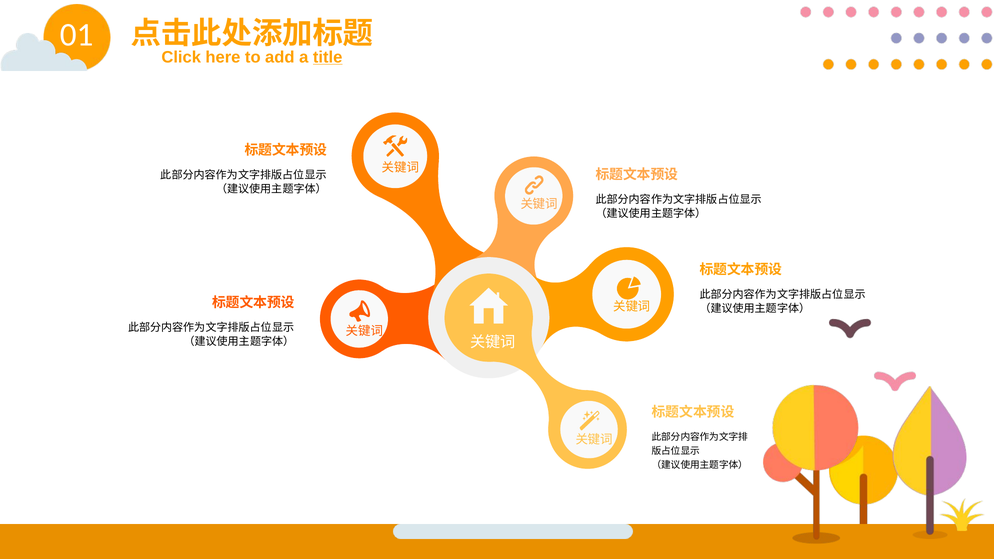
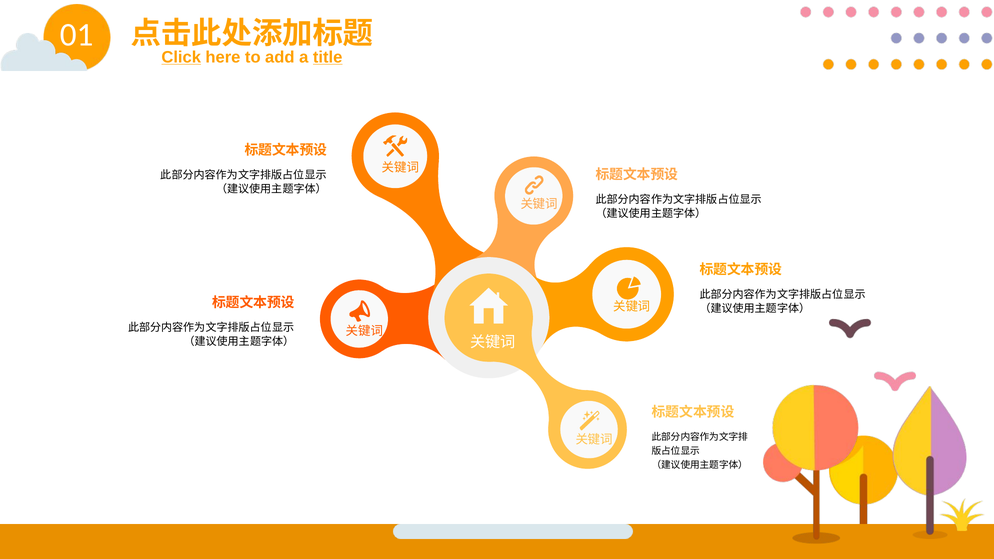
Click underline: none -> present (181, 57)
